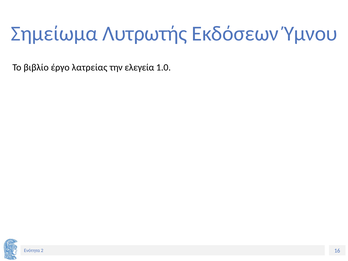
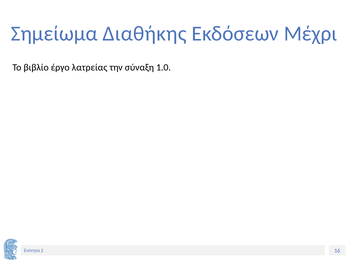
Λυτρωτής: Λυτρωτής -> Διαθήκης (145, 34)
Ύμνου: Ύμνου -> Μέχρι (310, 34)
ελεγεία: ελεγεία -> σύναξη (139, 67)
